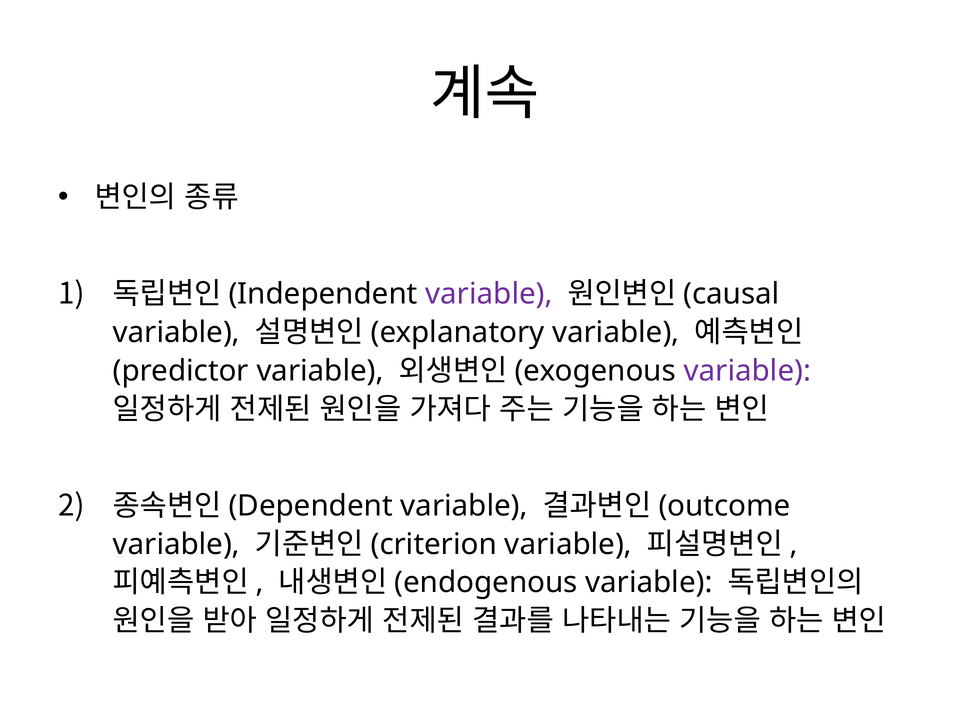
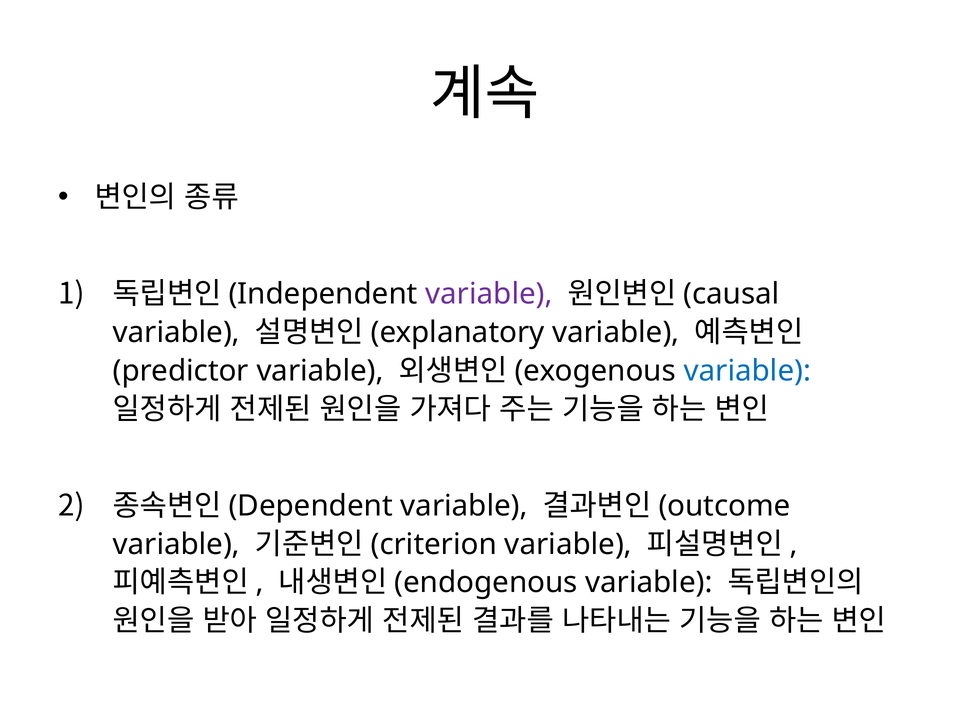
variable colour: purple -> blue (747, 371)
